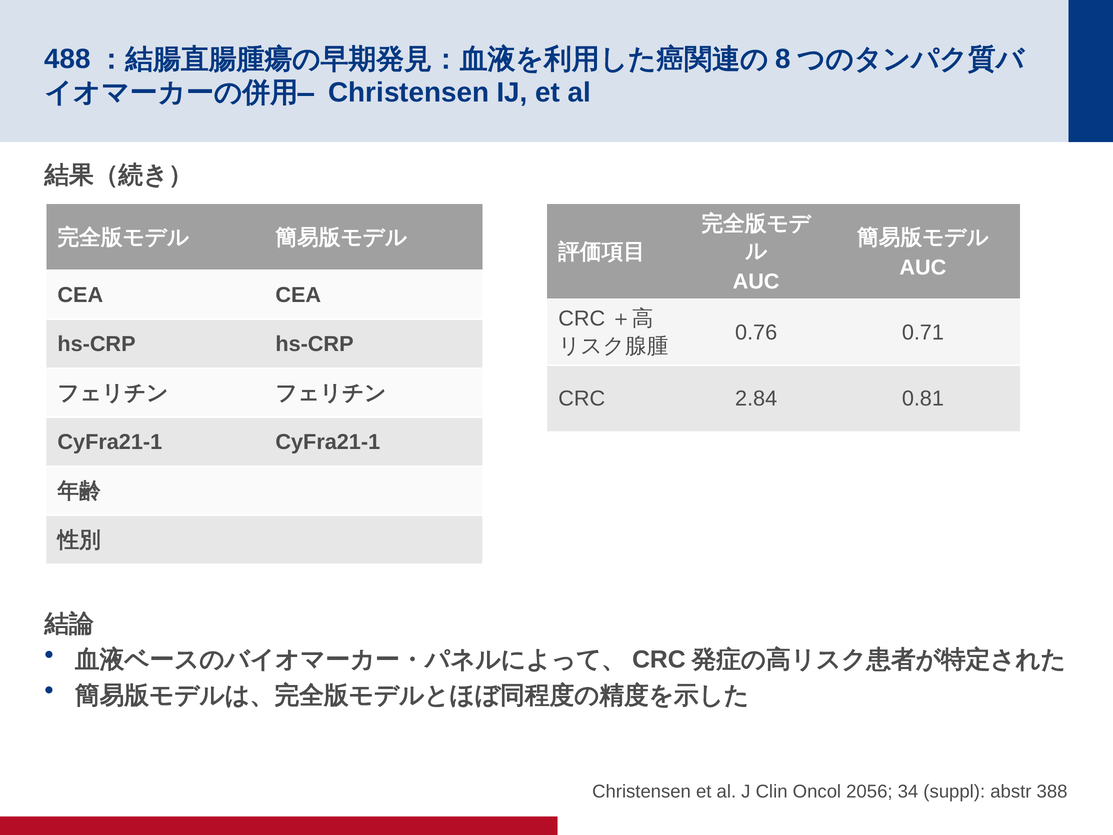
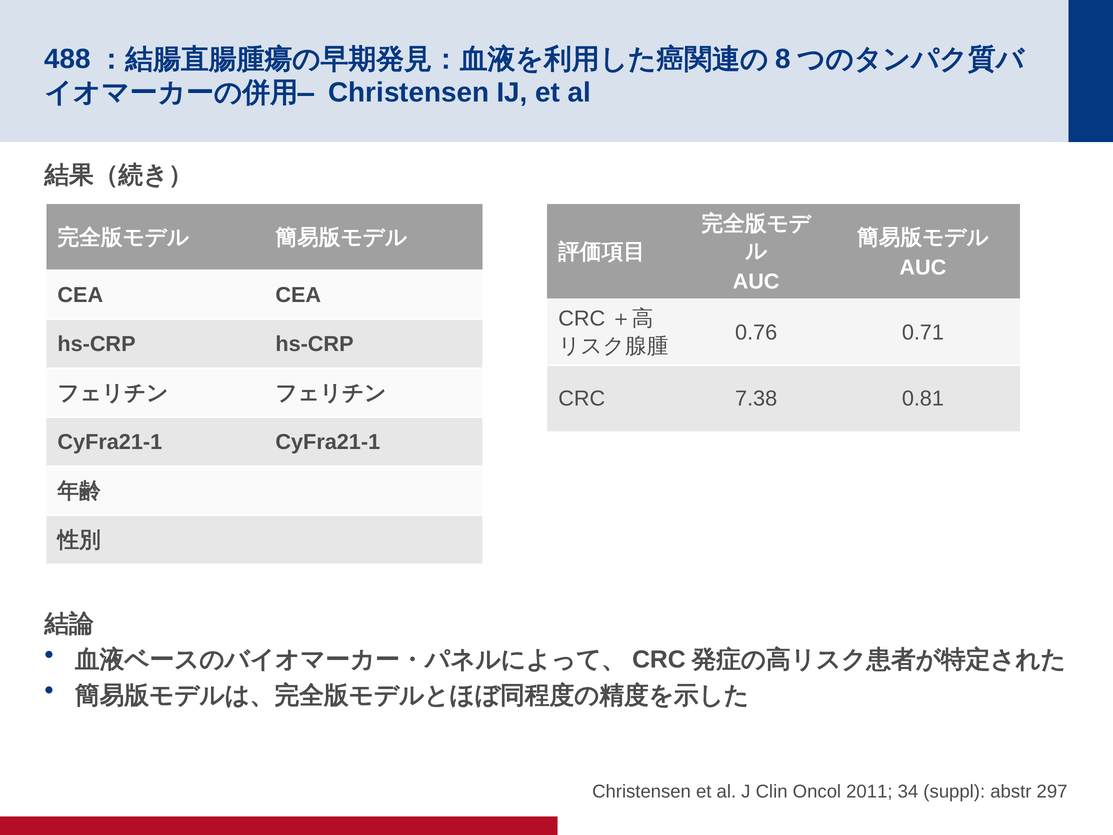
2.84: 2.84 -> 7.38 (756, 398)
2056: 2056 -> 2011 (869, 791)
388: 388 -> 297 (1052, 791)
